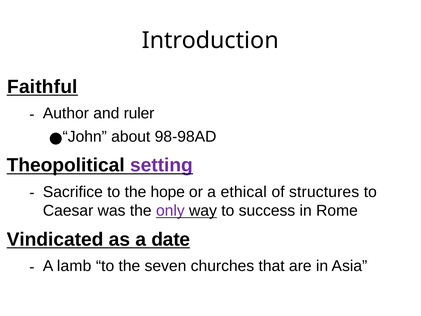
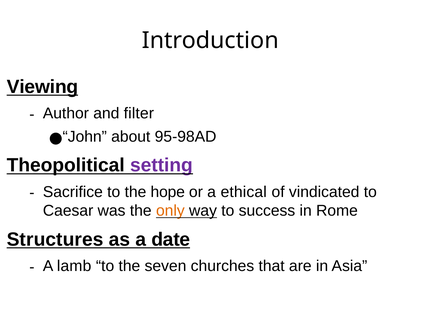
Faithful: Faithful -> Viewing (43, 87)
ruler: ruler -> filter (139, 113)
98-98AD: 98-98AD -> 95-98AD (186, 137)
structures: structures -> vindicated (324, 192)
only colour: purple -> orange (170, 211)
Vindicated: Vindicated -> Structures (55, 239)
